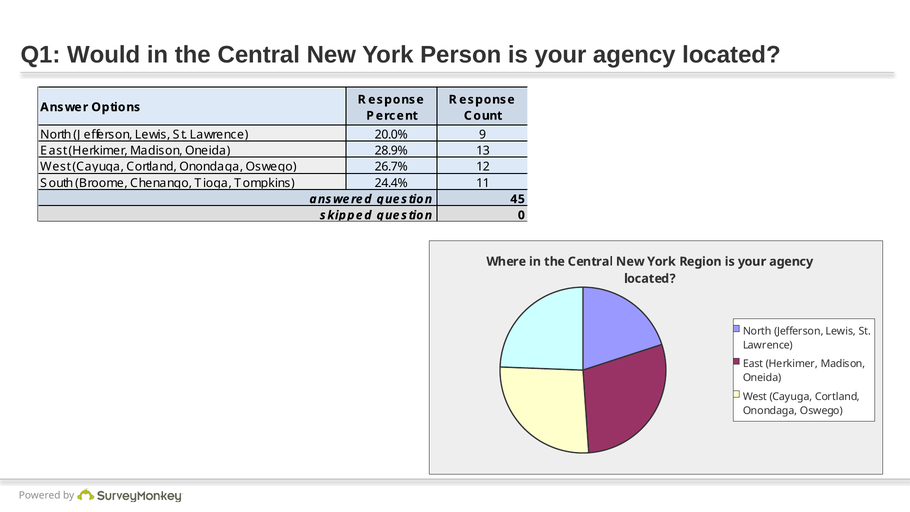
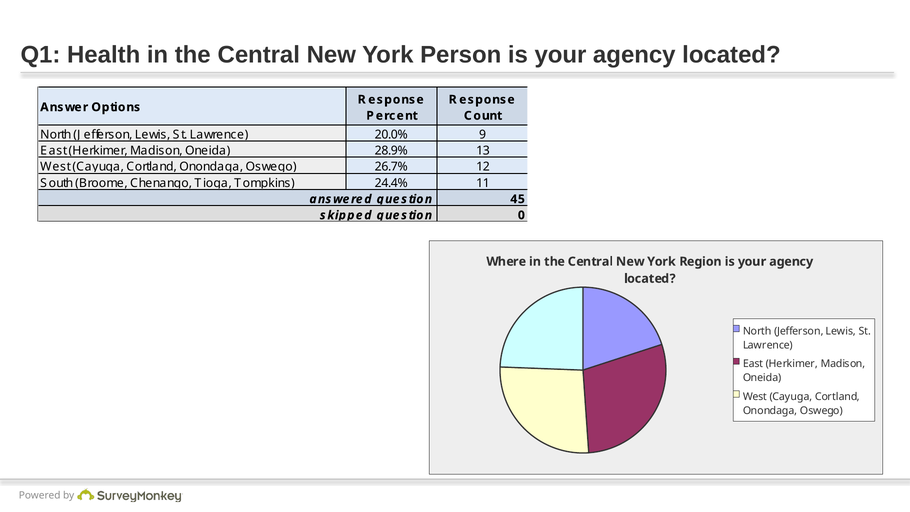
Would: Would -> Health (104, 55)
